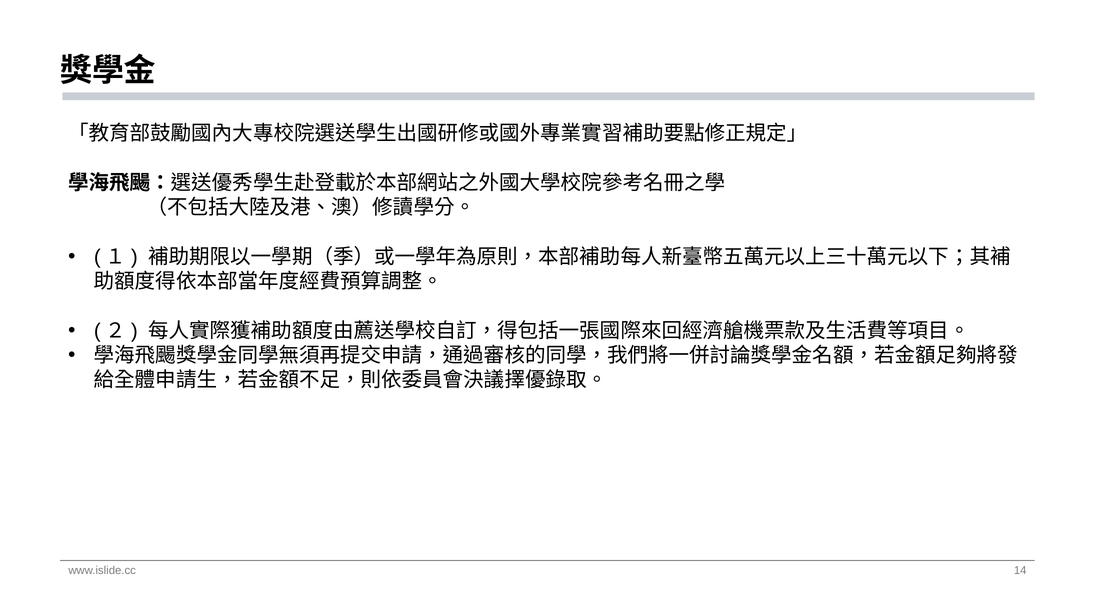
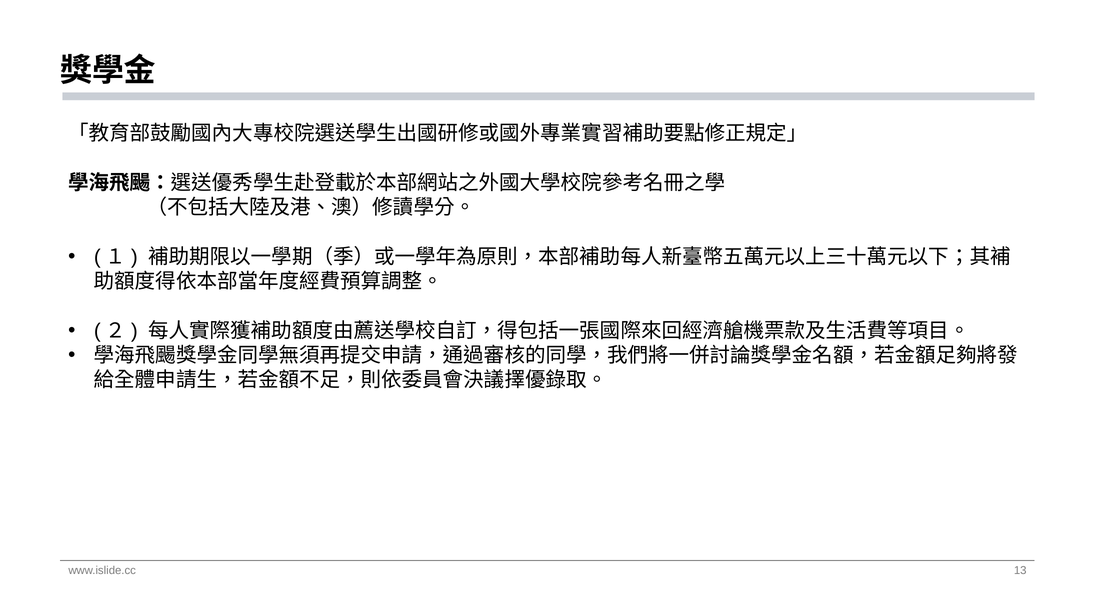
14: 14 -> 13 (1020, 570)
